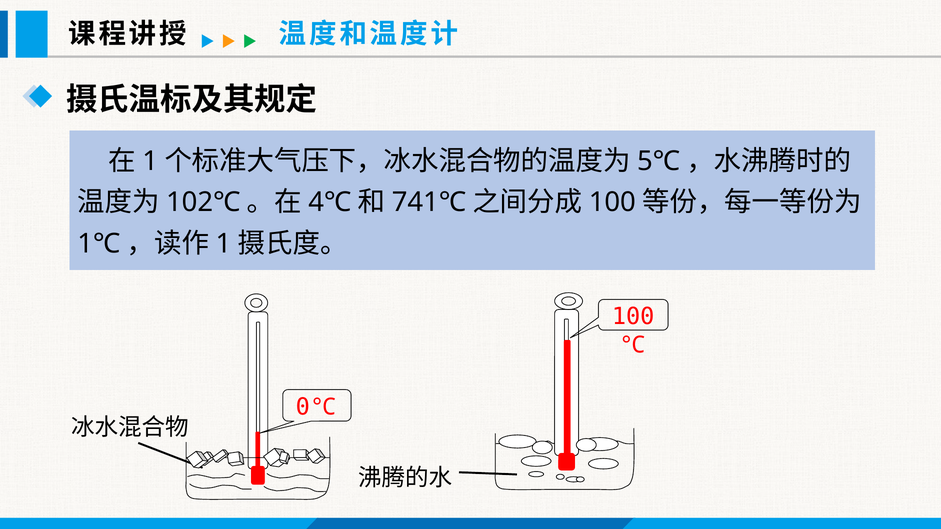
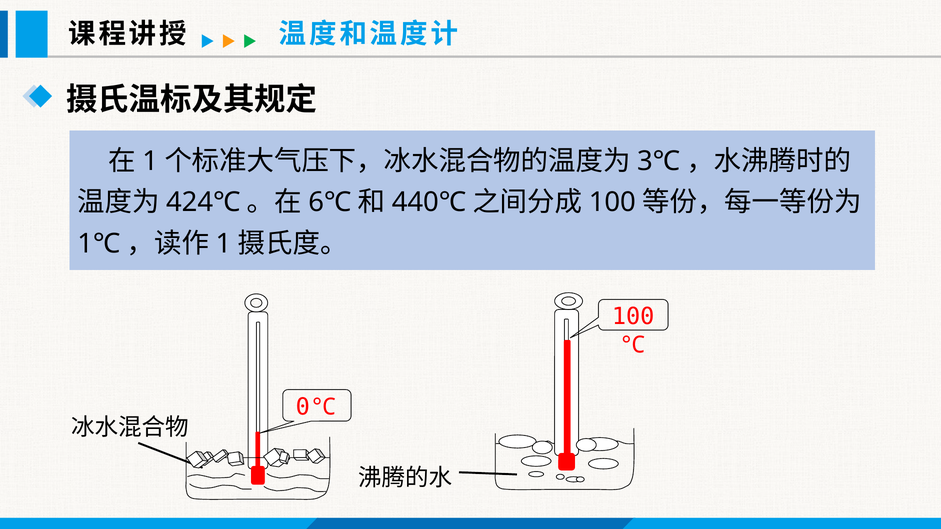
5℃: 5℃ -> 3℃ (659, 161)
102℃: 102℃ -> 424℃ (203, 203)
4℃: 4℃ -> 6℃ (330, 203)
741℃: 741℃ -> 440℃ (429, 203)
